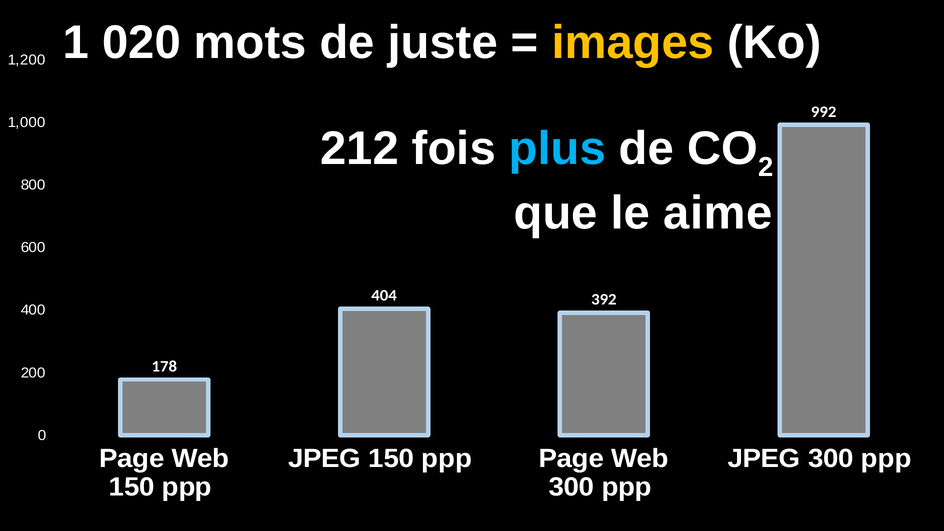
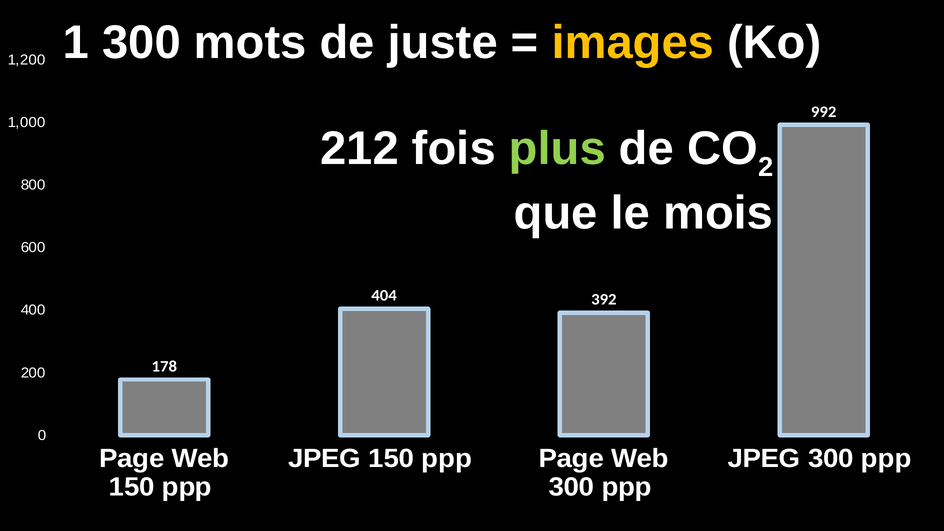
1 020: 020 -> 300 (141, 43)
plus colour: light blue -> light green (557, 149)
aime: aime -> mois (718, 213)
